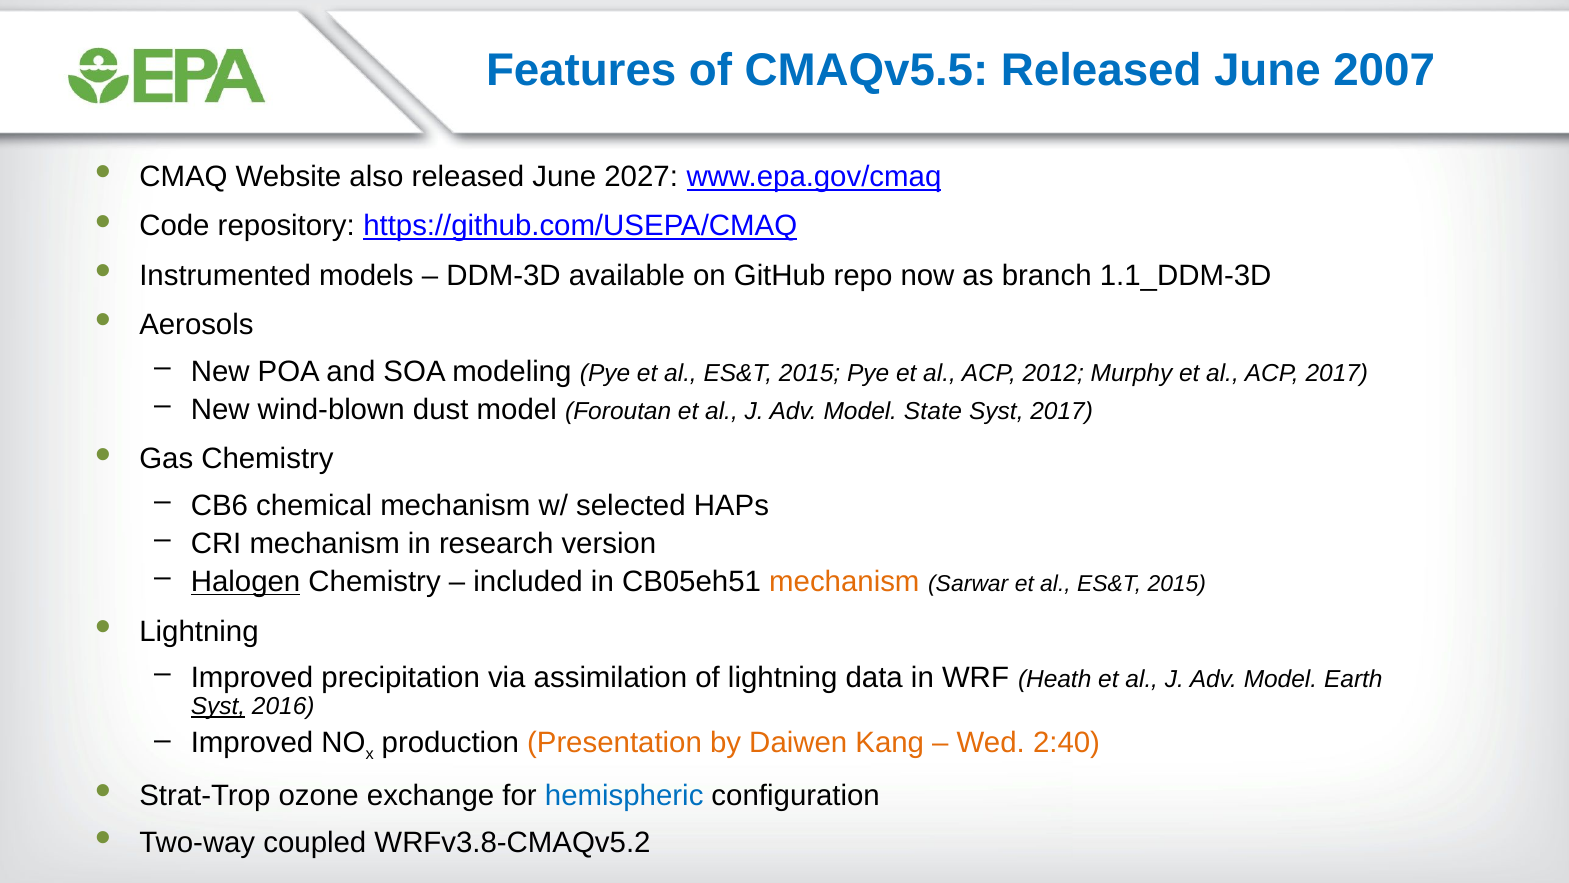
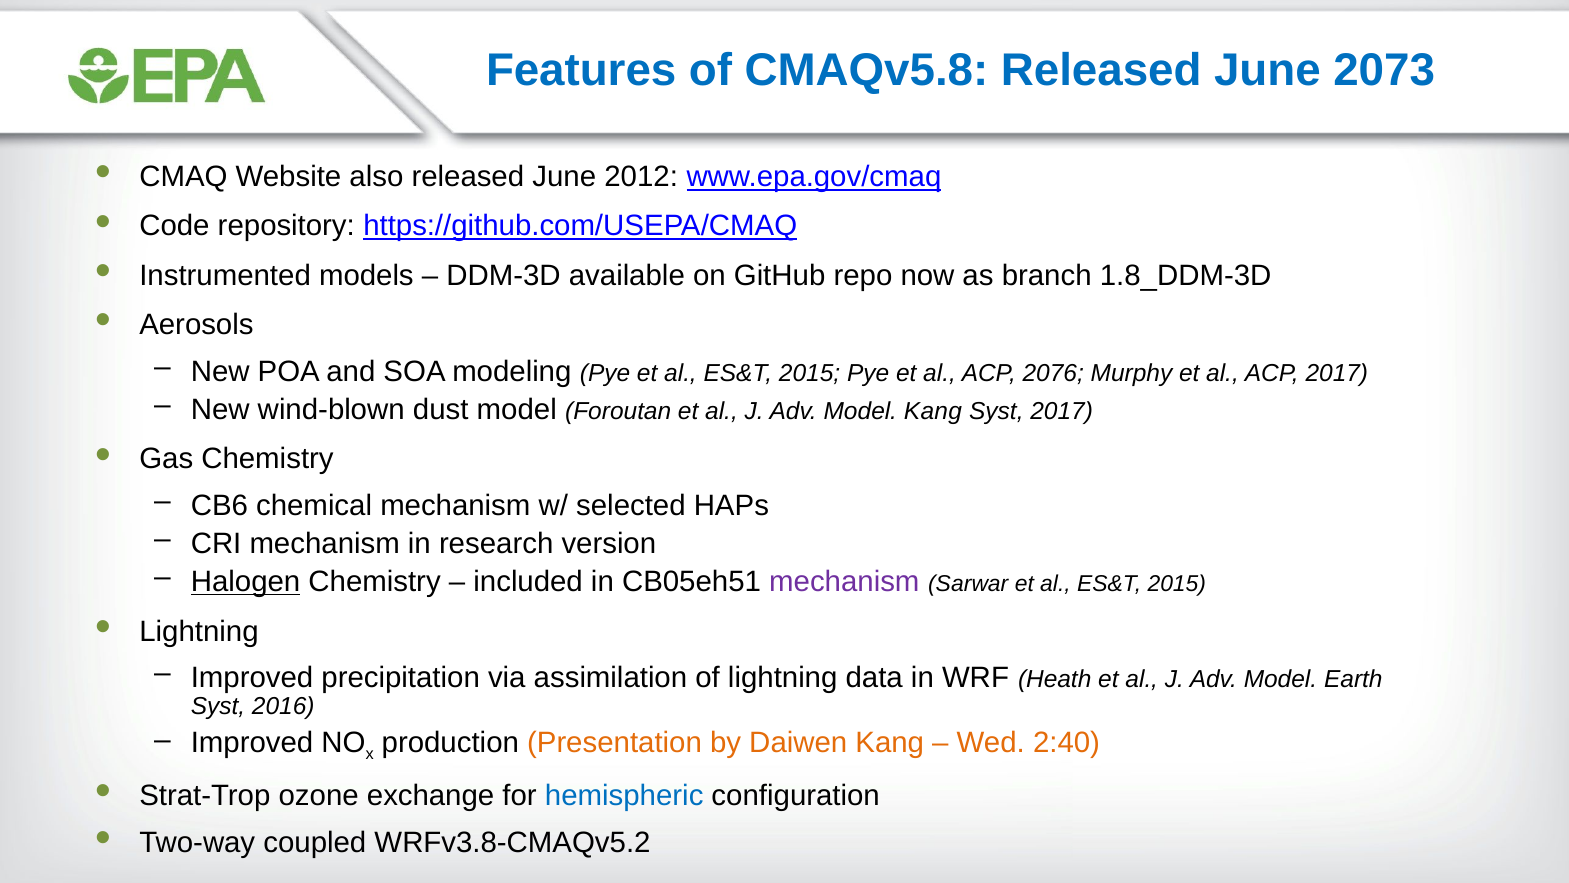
CMAQv5.5: CMAQv5.5 -> CMAQv5.8 (866, 70)
2007: 2007 -> 2073 (1384, 70)
2027: 2027 -> 2012 (641, 177)
1.1_DDM-3D: 1.1_DDM-3D -> 1.8_DDM-3D (1186, 276)
2012: 2012 -> 2076 (1053, 373)
Model State: State -> Kang (933, 411)
mechanism colour: orange -> purple (844, 582)
Syst underline: present -> none (218, 706)
